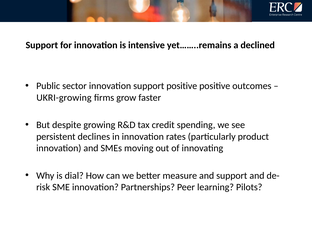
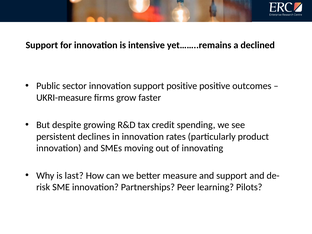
UKRI-growing: UKRI-growing -> UKRI-measure (64, 98)
dial: dial -> last (74, 176)
